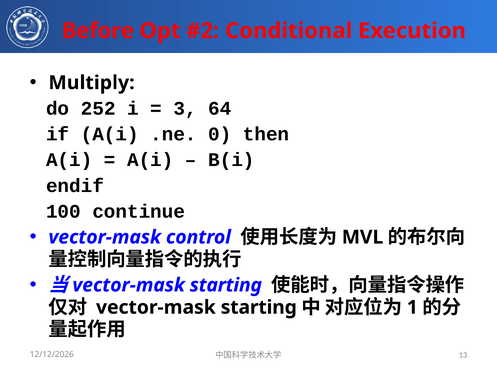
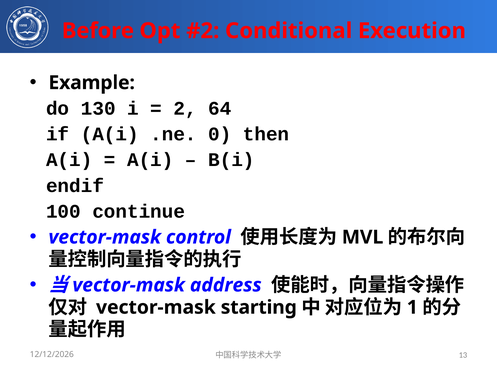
Multiply: Multiply -> Example (92, 83)
252: 252 -> 130 (98, 109)
3: 3 -> 2 (185, 109)
starting: starting -> address (226, 286)
